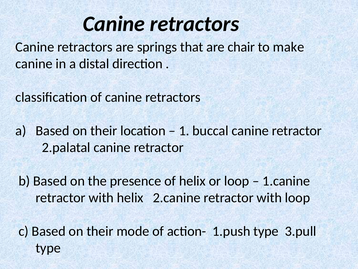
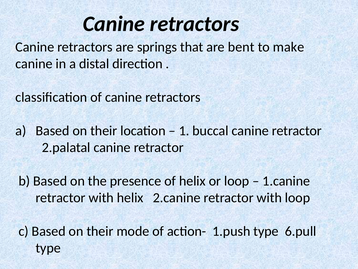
chair: chair -> bent (241, 47)
3.pull: 3.pull -> 6.pull (301, 231)
